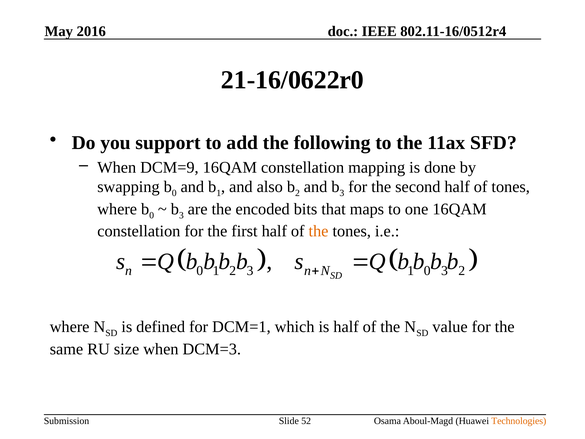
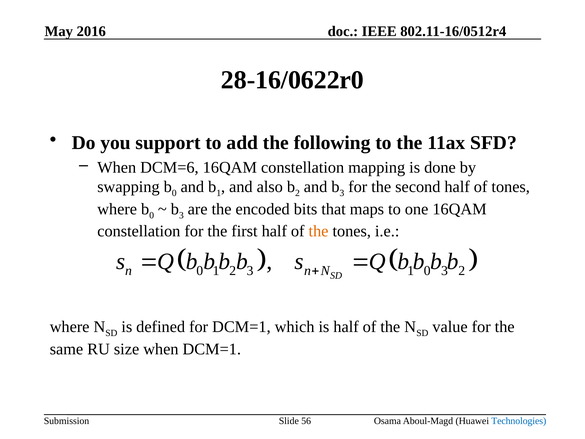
21-16/0622r0: 21-16/0622r0 -> 28-16/0622r0 (292, 80)
DCM=9: DCM=9 -> DCM=6 (169, 167)
when DCM=3: DCM=3 -> DCM=1 (212, 349)
52: 52 -> 56 (306, 421)
Technologies colour: orange -> blue (519, 421)
